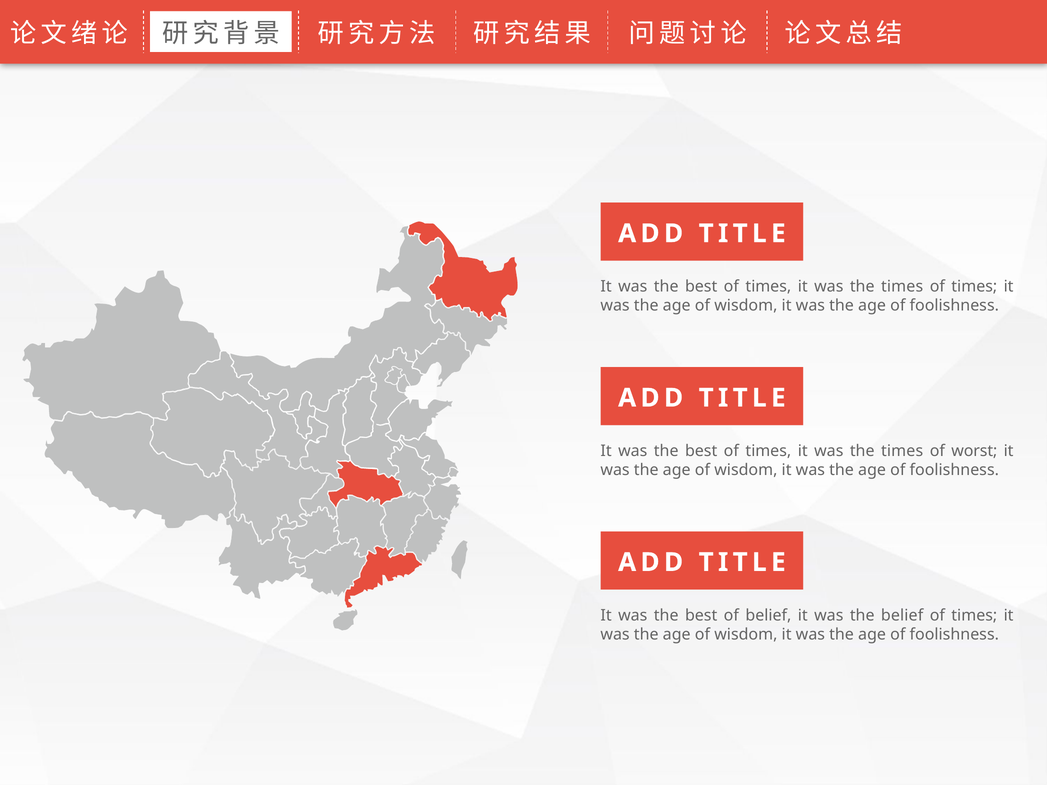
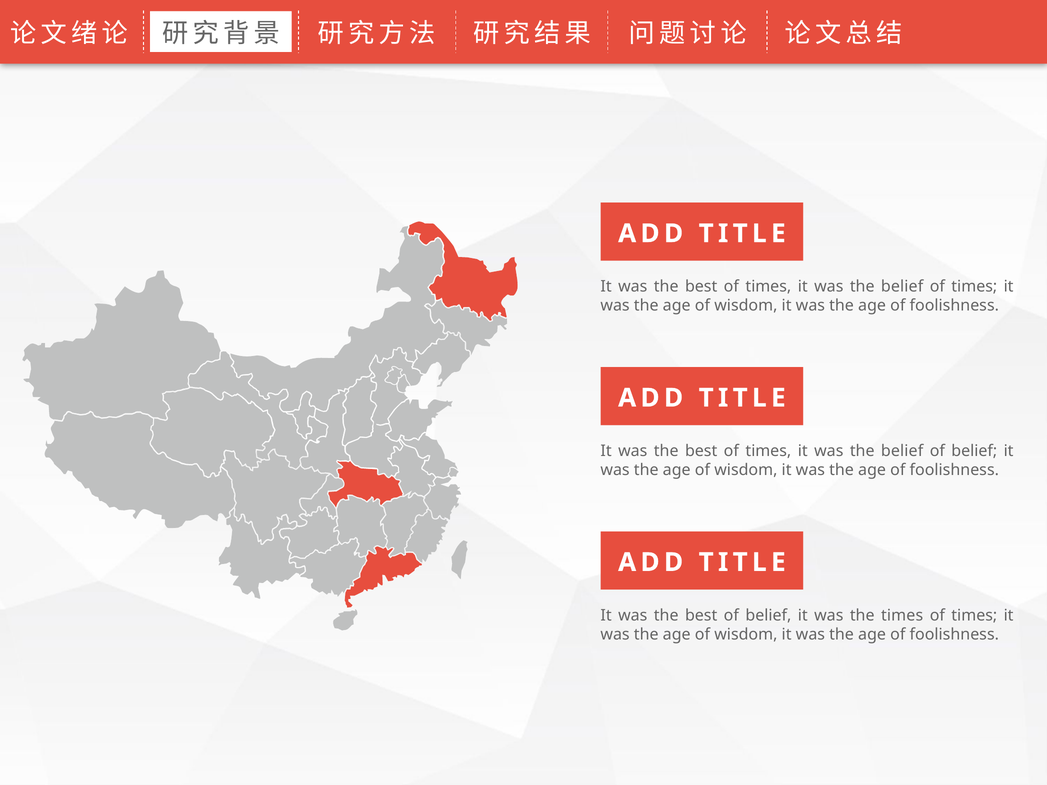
times: times -> belief (902, 287)
times: times -> belief (902, 451)
worst: worst -> belief (974, 451)
the belief: belief -> times (902, 616)
